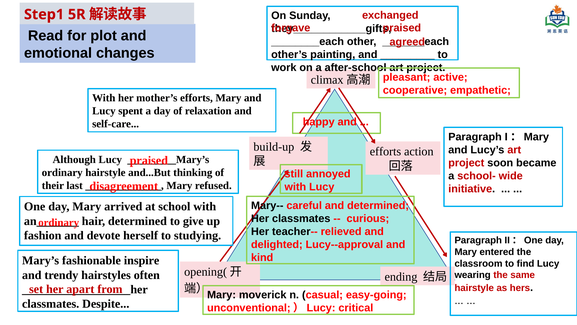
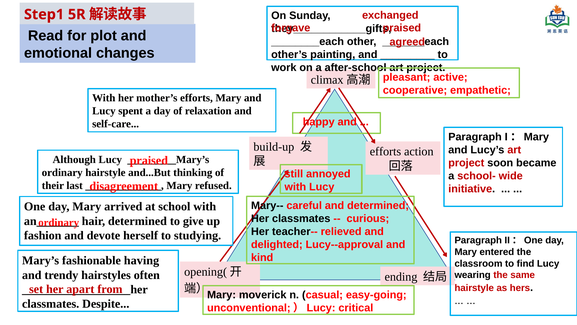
inspire: inspire -> having (142, 260)
